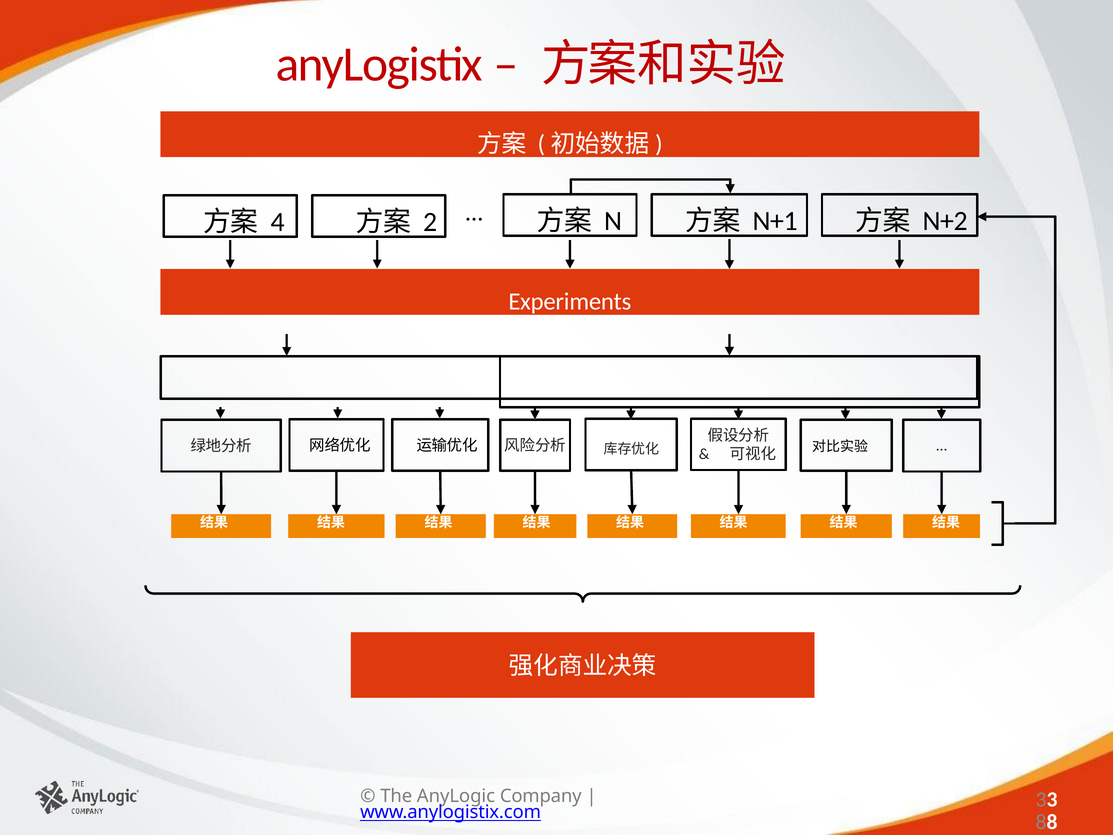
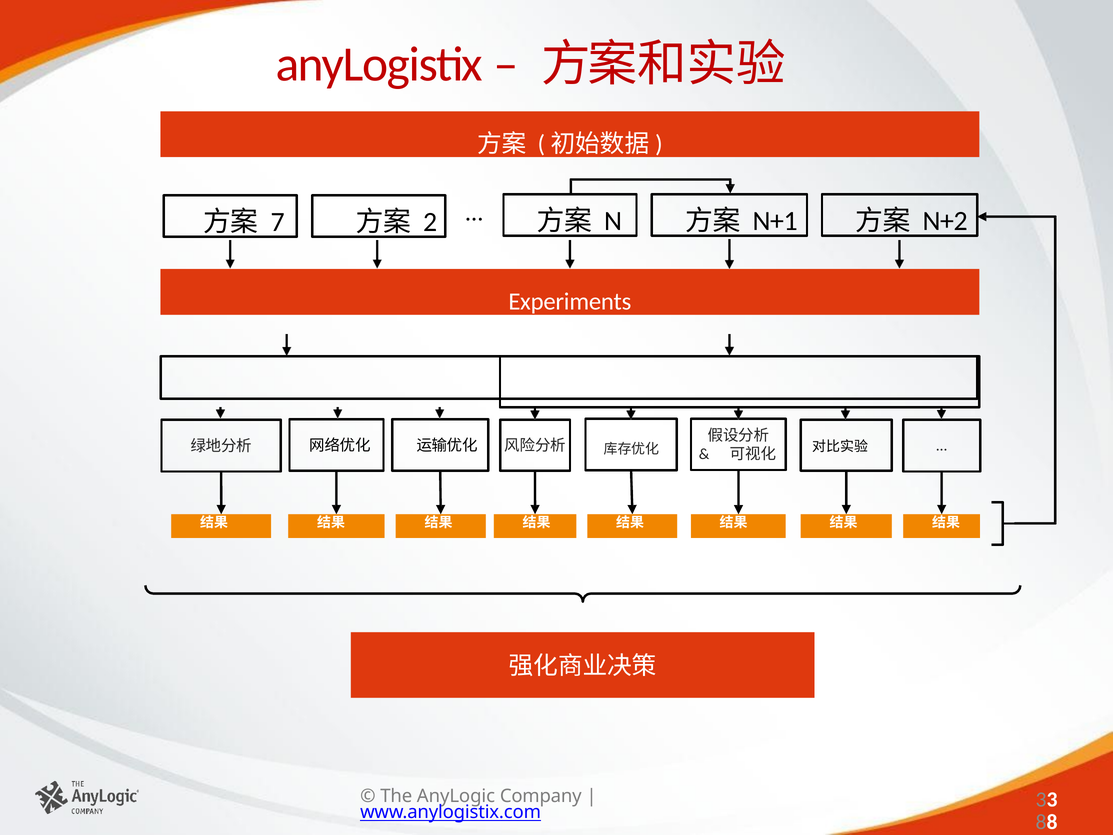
4: 4 -> 7 (278, 222)
